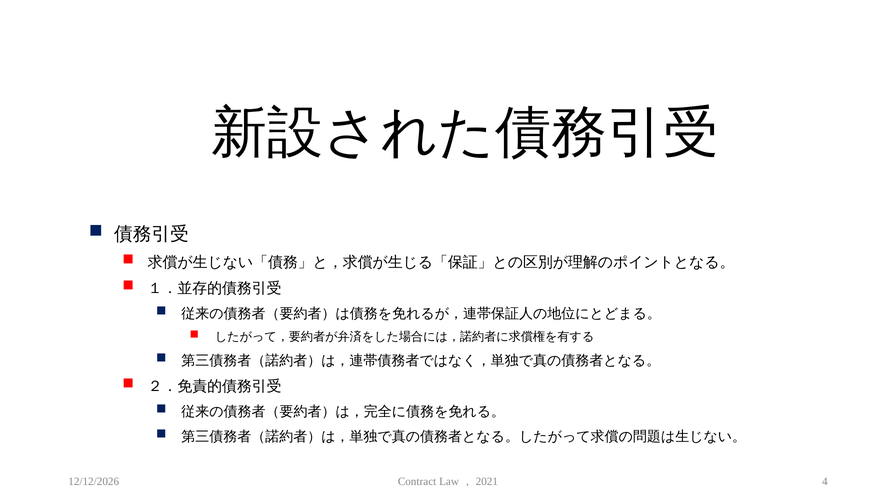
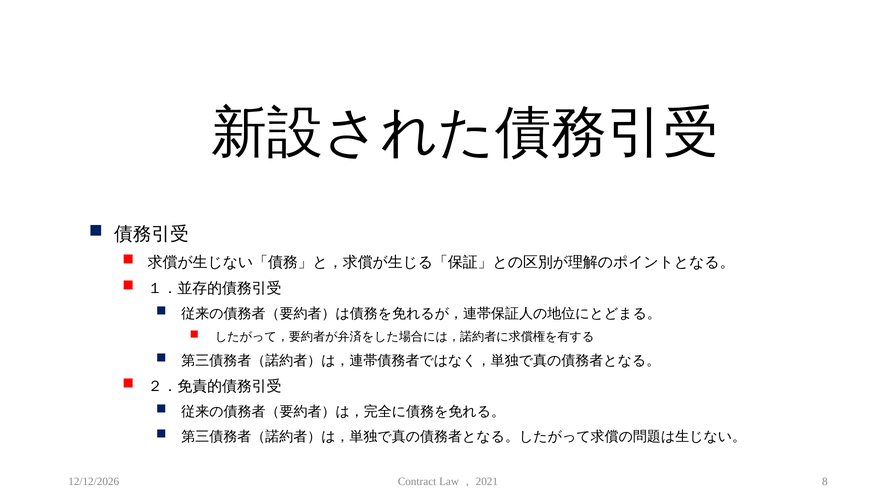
4: 4 -> 8 (825, 481)
